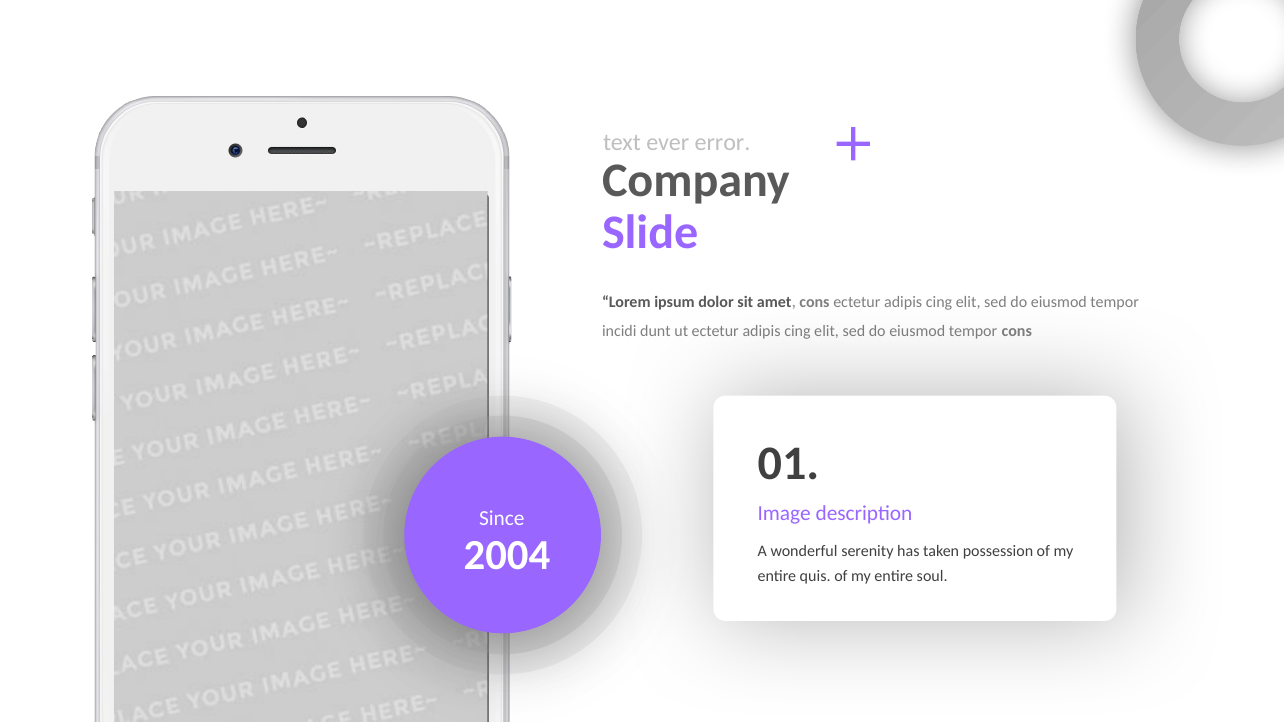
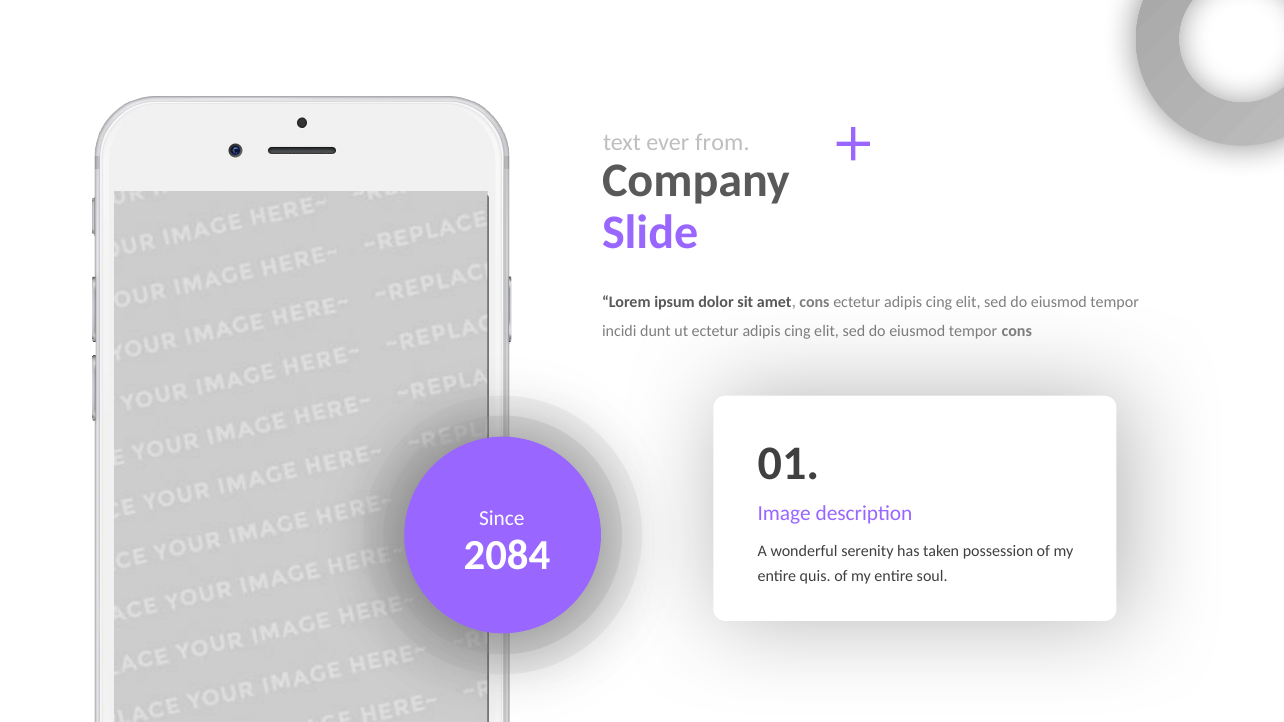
error: error -> from (722, 142)
2004: 2004 -> 2084 (507, 556)
